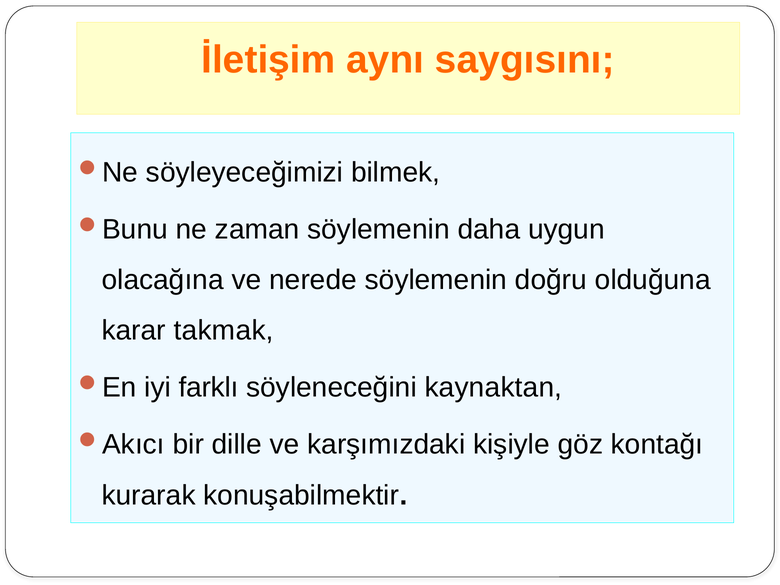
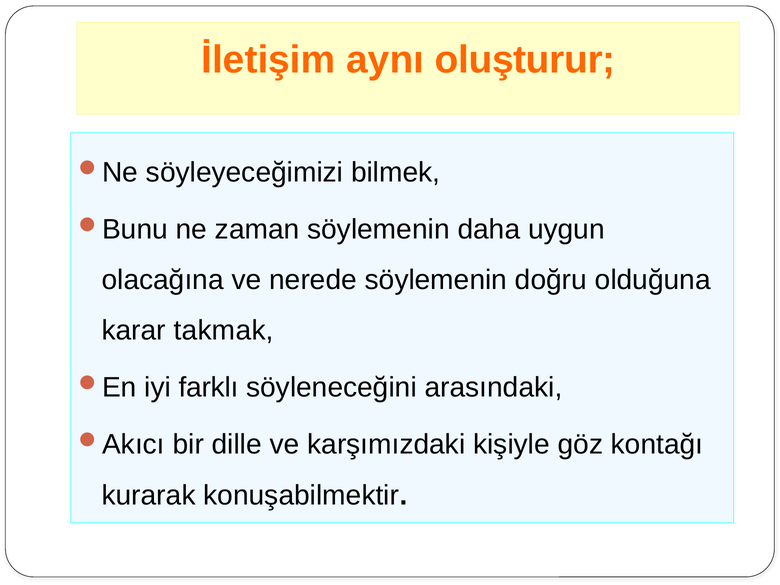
saygısını: saygısını -> oluşturur (525, 60)
kaynaktan: kaynaktan -> arasındaki (493, 388)
